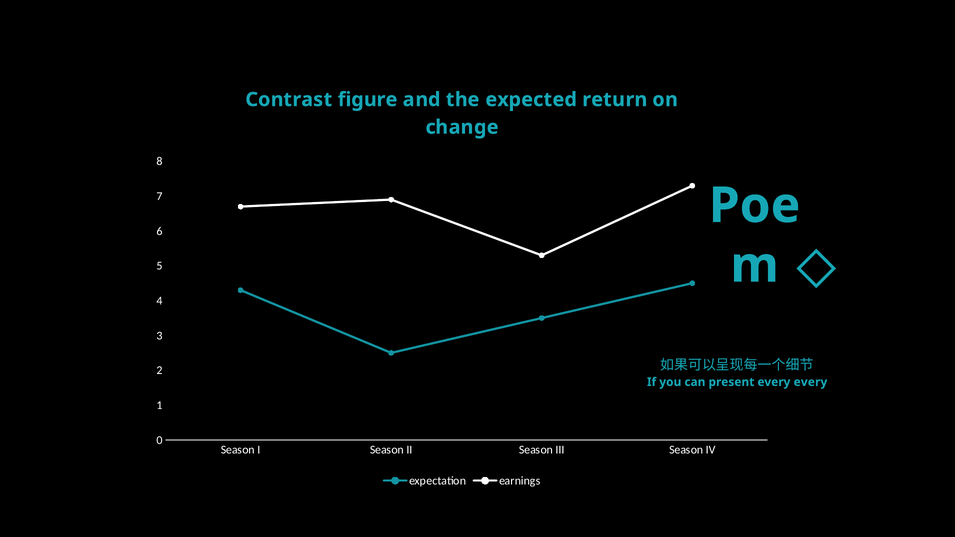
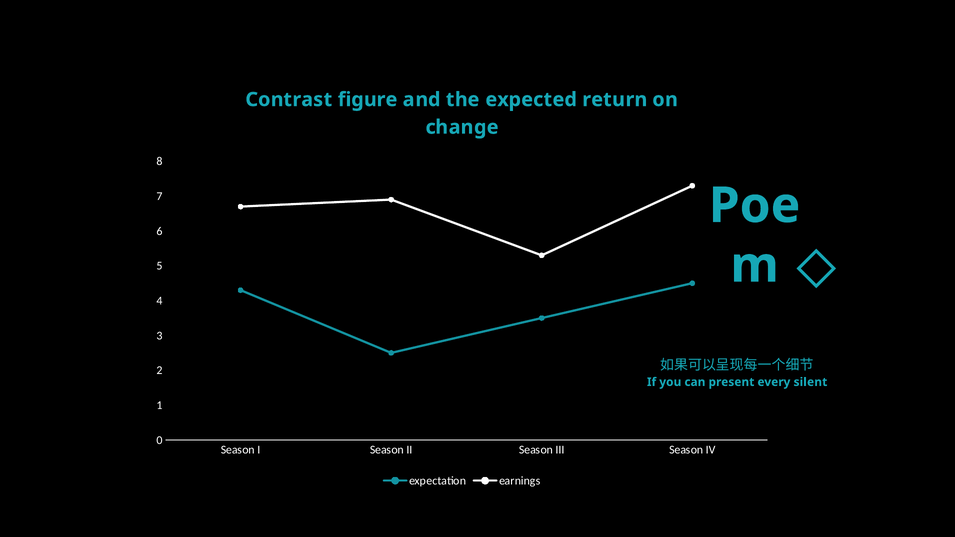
every every: every -> silent (810, 382)
